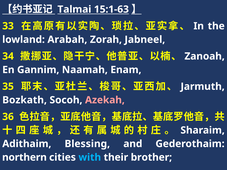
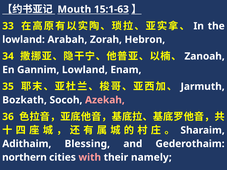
Talmai: Talmai -> Mouth (74, 9)
Jabneel: Jabneel -> Hebron (145, 40)
Gannim Naamah: Naamah -> Lowland (85, 70)
with colour: light blue -> pink (90, 158)
brother: brother -> namely (151, 158)
